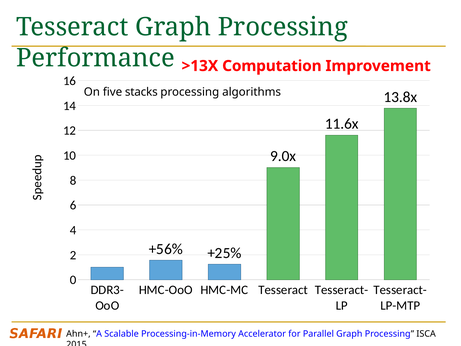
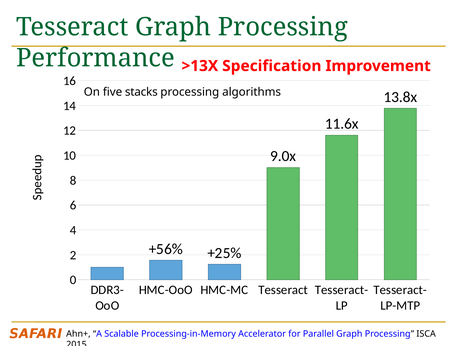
Computation: Computation -> Specification (272, 66)
